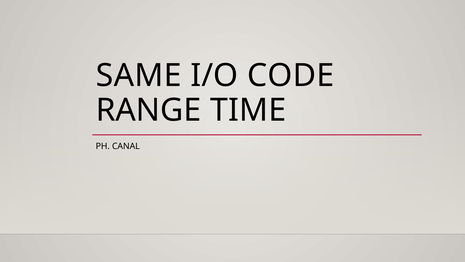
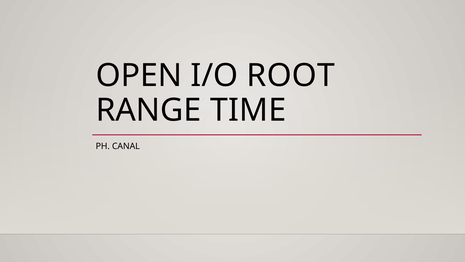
SAME: SAME -> OPEN (139, 76)
CODE: CODE -> ROOT (291, 76)
